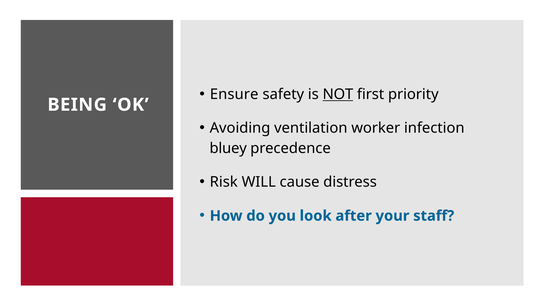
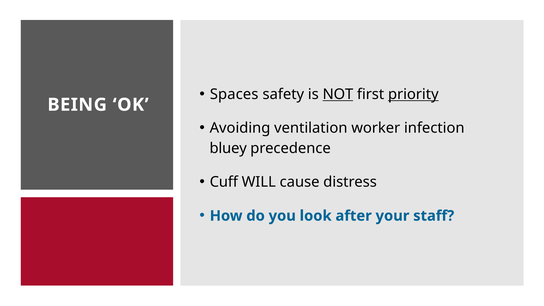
Ensure: Ensure -> Spaces (234, 94)
priority underline: none -> present (413, 94)
Risk: Risk -> Cuff (224, 182)
